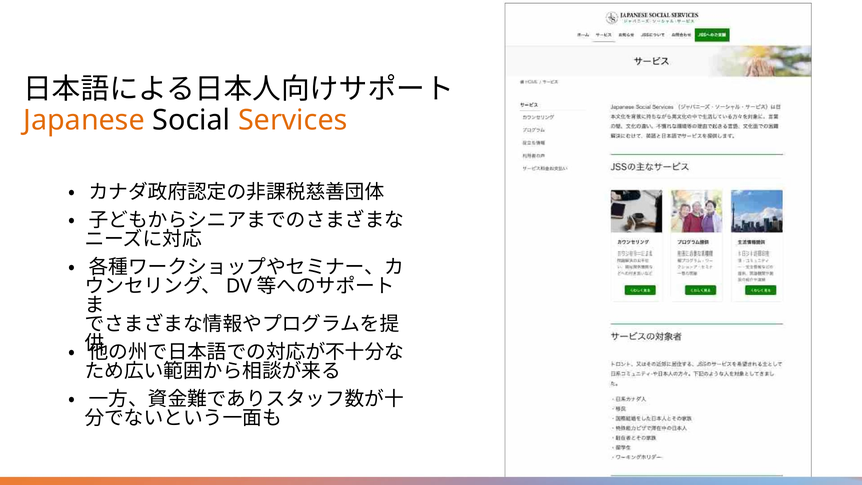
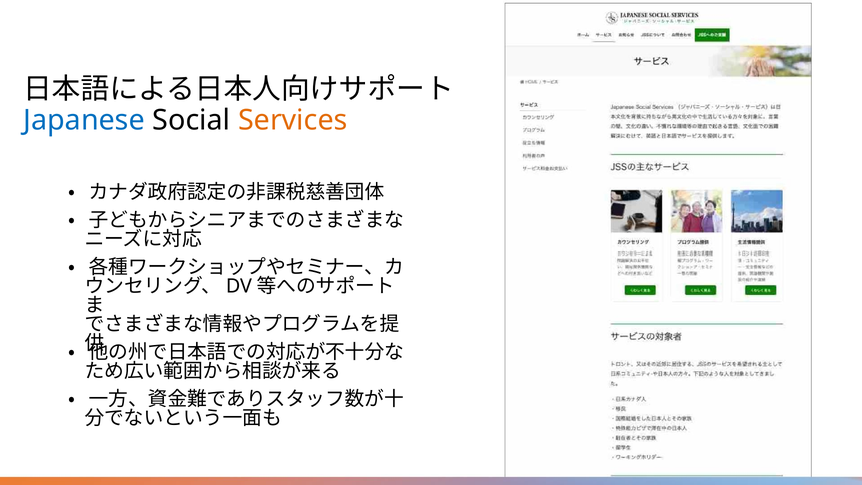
Japanese colour: orange -> blue (84, 120)
